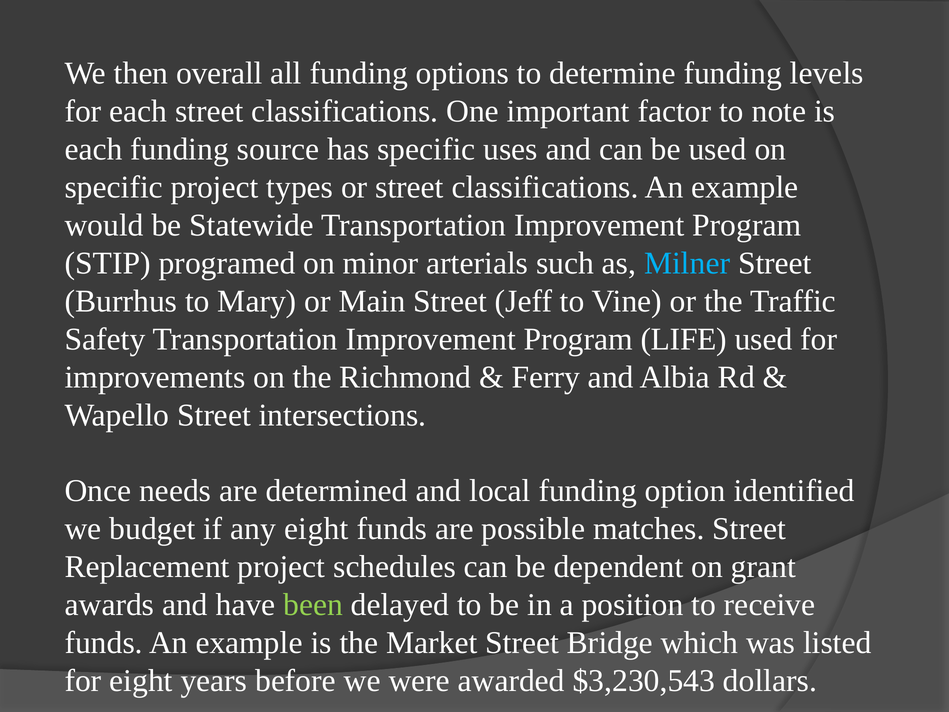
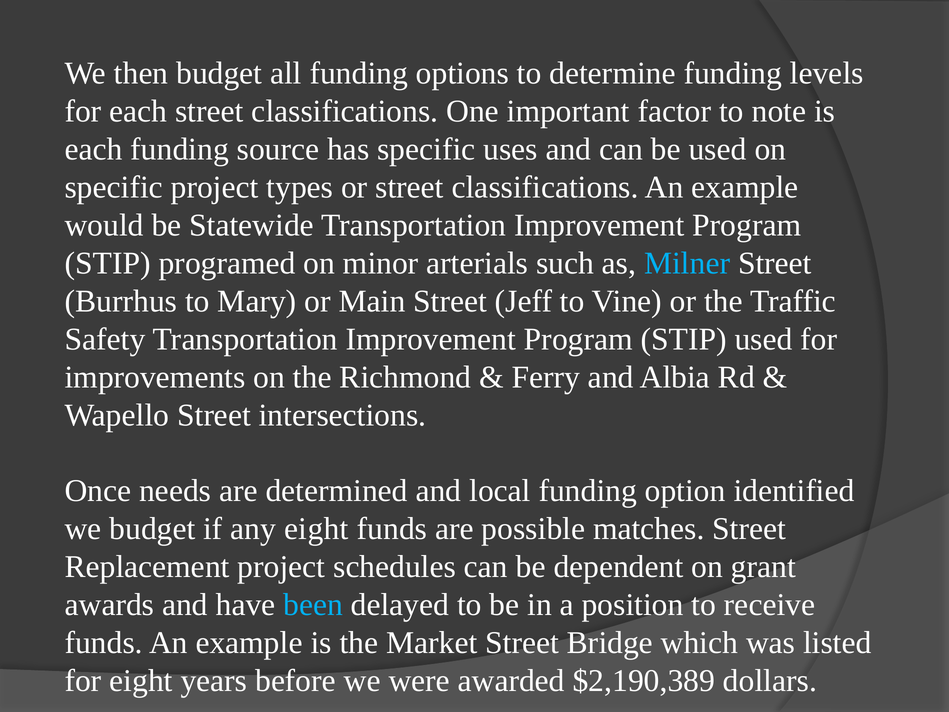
then overall: overall -> budget (219, 73)
LIFE: LIFE -> STIP (684, 339)
been colour: light green -> light blue (313, 605)
$3,230,543: $3,230,543 -> $2,190,389 (644, 681)
